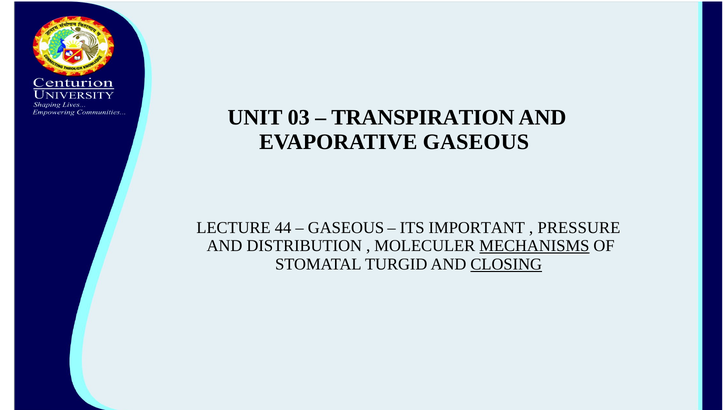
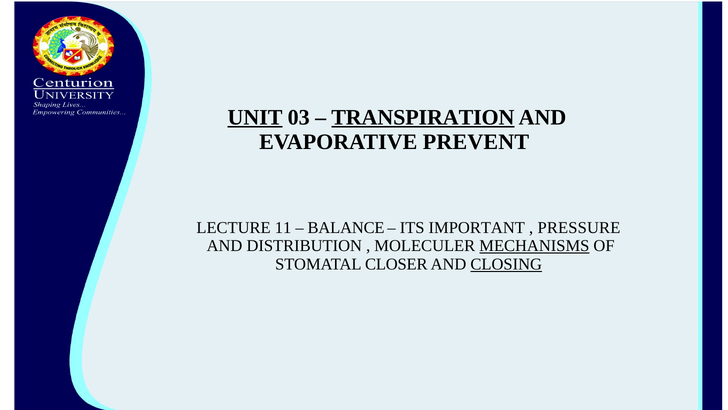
UNIT underline: none -> present (255, 117)
TRANSPIRATION underline: none -> present (423, 117)
EVAPORATIVE GASEOUS: GASEOUS -> PREVENT (476, 142)
44: 44 -> 11 (283, 227)
GASEOUS: GASEOUS -> BALANCE (346, 227)
TURGID: TURGID -> CLOSER (396, 264)
